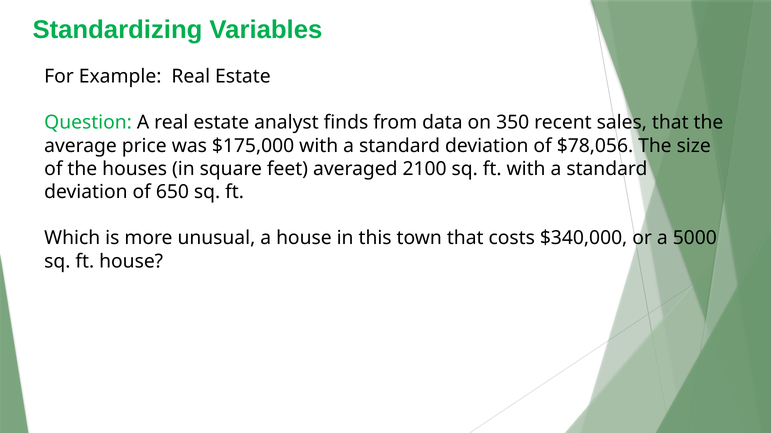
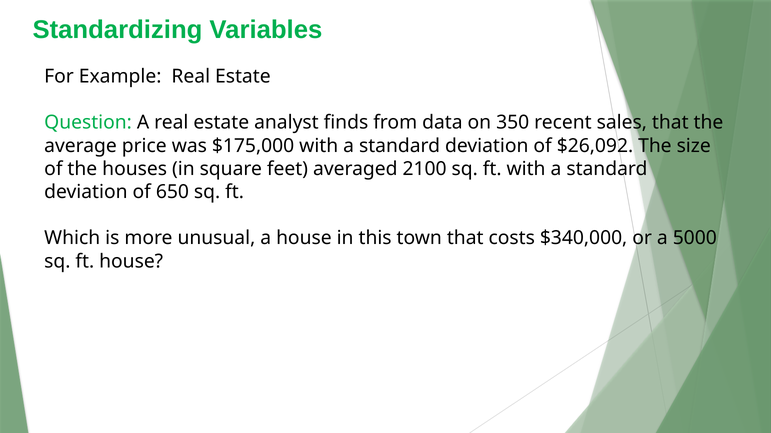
$78,056: $78,056 -> $26,092 (595, 146)
